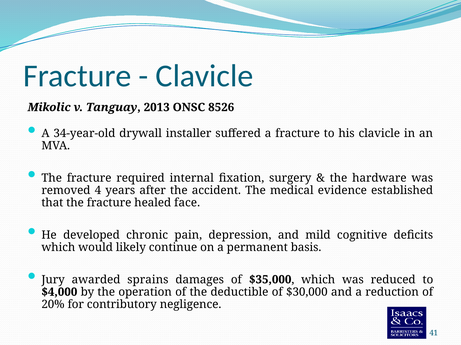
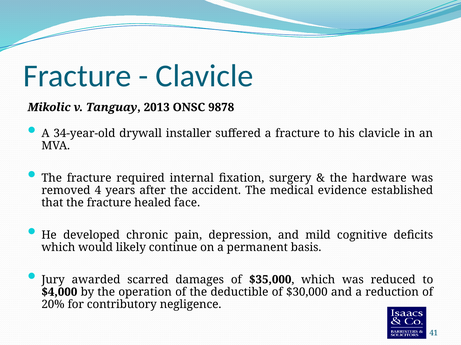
8526: 8526 -> 9878 (221, 108)
sprains: sprains -> scarred (148, 280)
